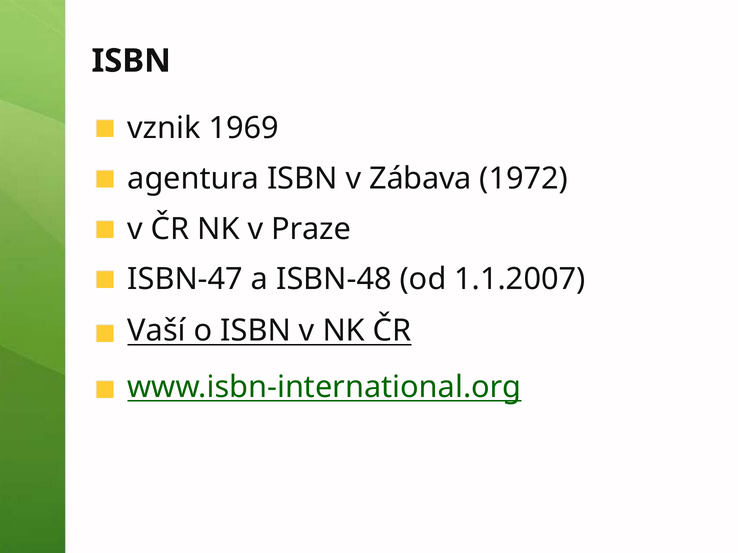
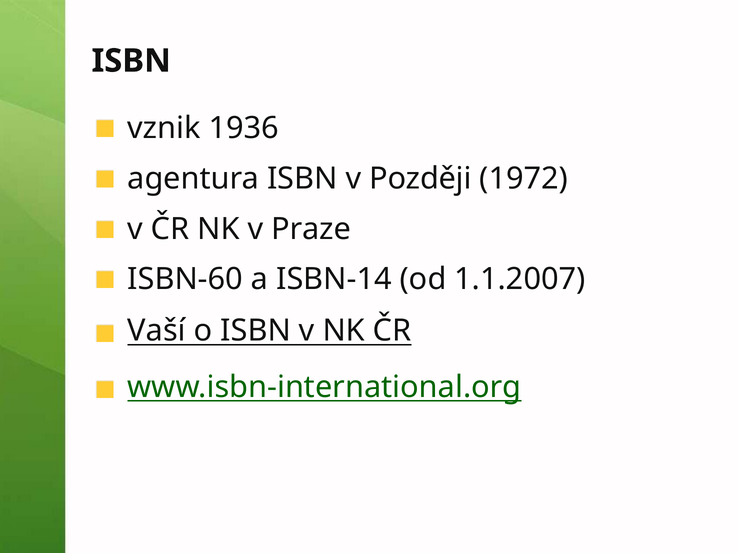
1969: 1969 -> 1936 (244, 128)
Zábava: Zábava -> Později (420, 179)
ISBN-47: ISBN-47 -> ISBN-60 (185, 280)
ISBN-48: ISBN-48 -> ISBN-14 (334, 280)
